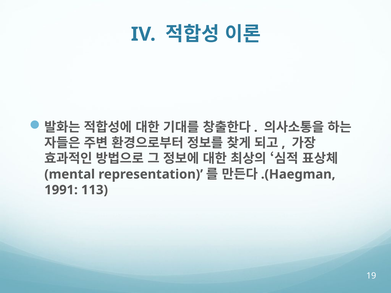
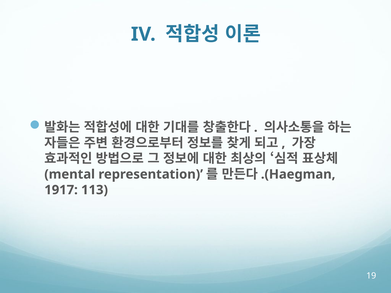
1991: 1991 -> 1917 (61, 190)
